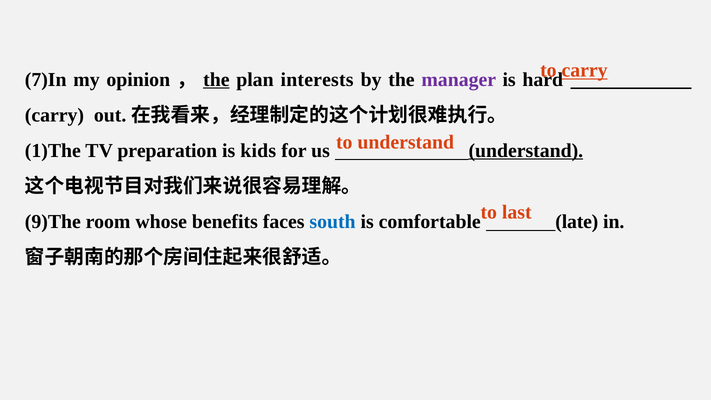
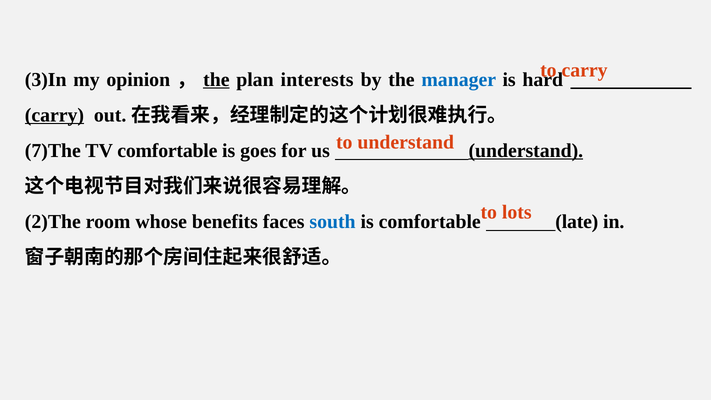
carry underline: present -> none (585, 70)
7)In: 7)In -> 3)In (46, 80)
manager colour: purple -> blue (459, 80)
carry underline: none -> present (54, 115)
1)The: 1)The -> 7)The (53, 151)
TV preparation: preparation -> comfortable (167, 151)
kids: kids -> goes (258, 151)
last: last -> lots (517, 212)
9)The: 9)The -> 2)The (53, 222)
